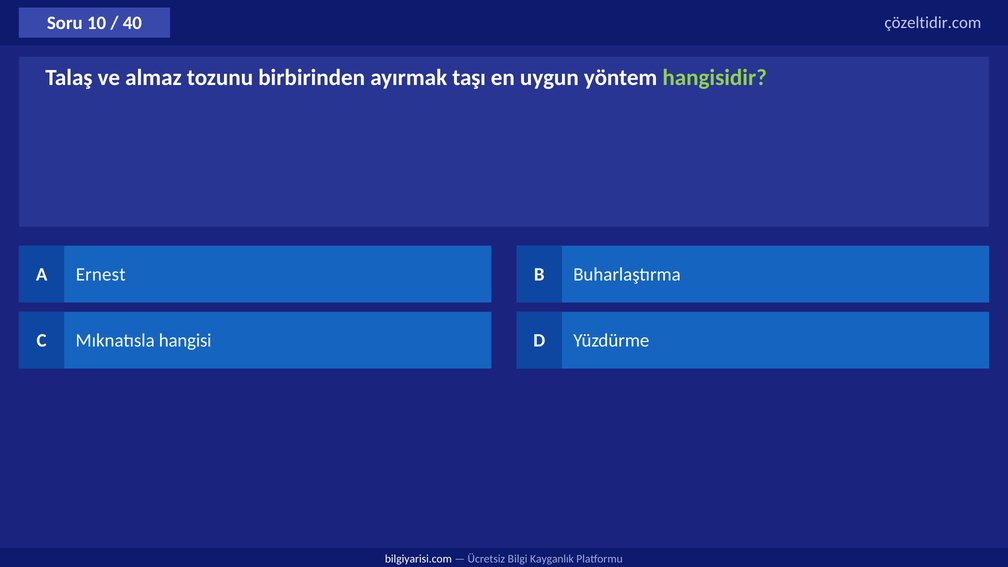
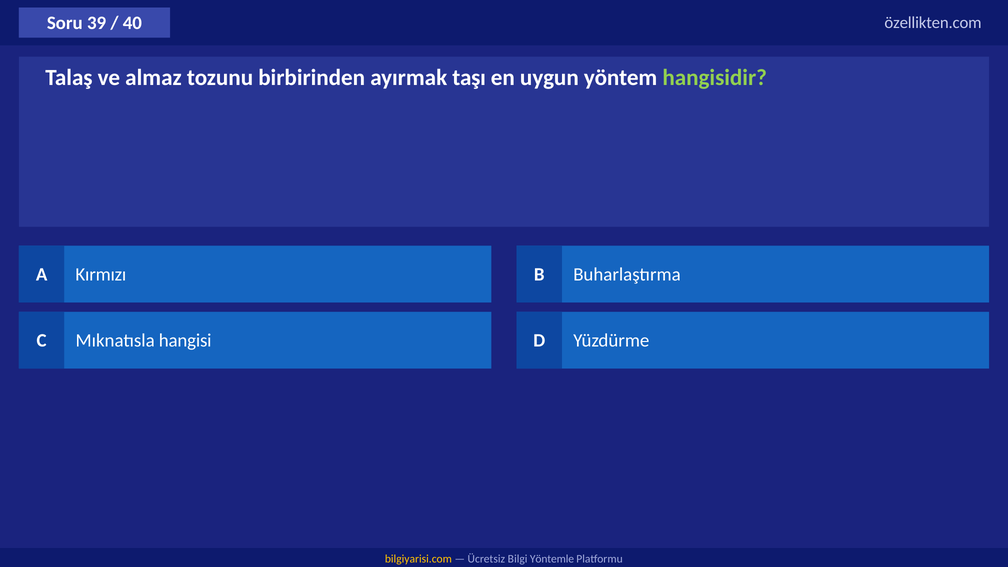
10: 10 -> 39 (97, 23)
çözeltidir.com: çözeltidir.com -> özellikten.com (933, 23)
Ernest: Ernest -> Kırmızı (101, 274)
bilgiyarisi.com colour: white -> yellow (418, 559)
Kayganlık: Kayganlık -> Yöntemle (552, 559)
